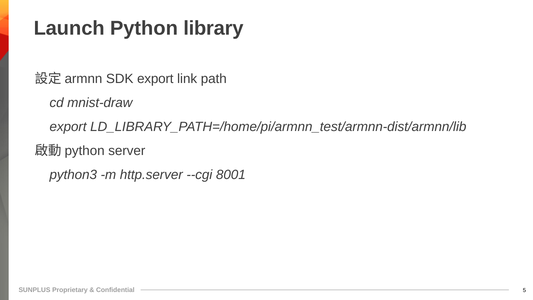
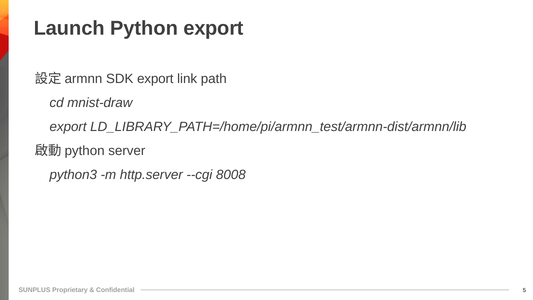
Python library: library -> export (214, 28)
8001: 8001 -> 8008 (231, 175)
